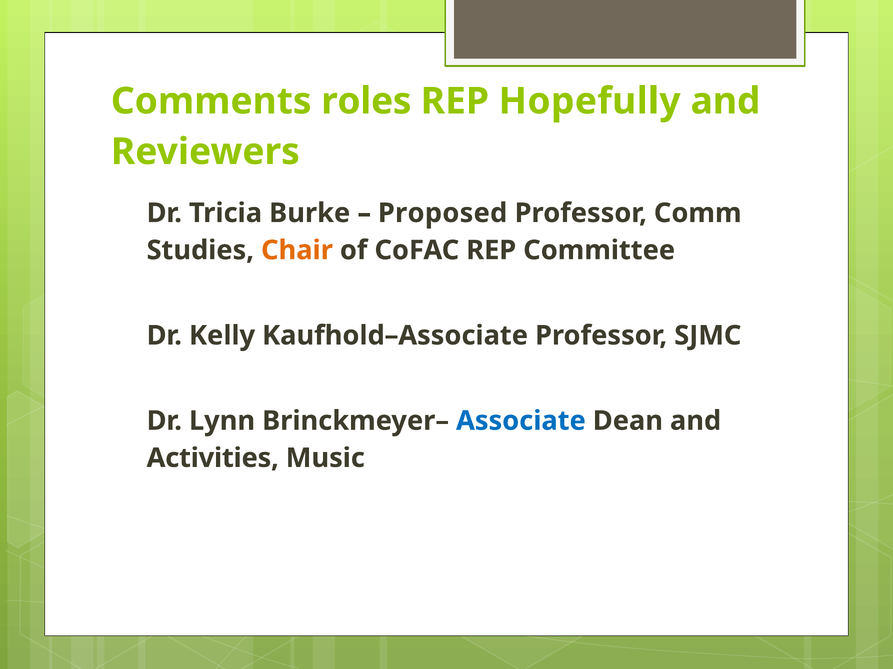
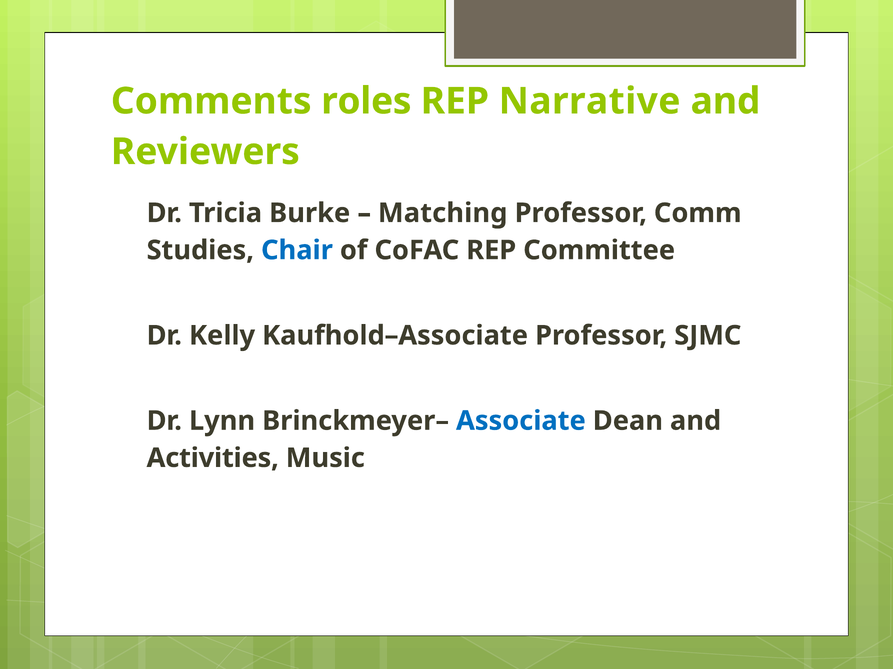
Hopefully: Hopefully -> Narrative (590, 101)
Proposed: Proposed -> Matching (443, 213)
Chair colour: orange -> blue (297, 251)
